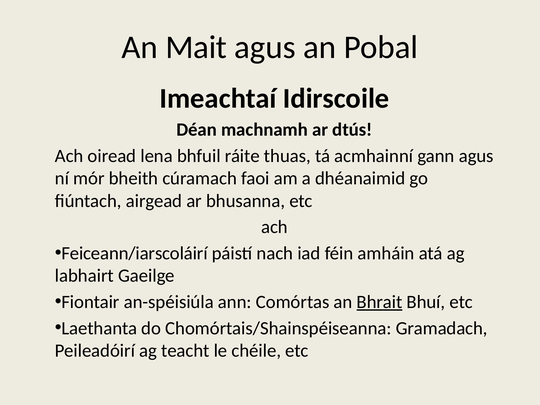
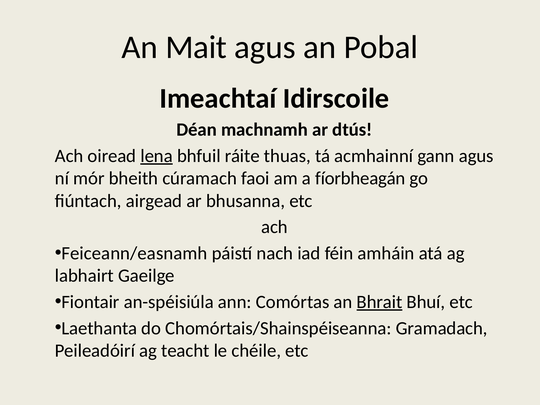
lena underline: none -> present (157, 156)
dhéanaimid: dhéanaimid -> fíorbheagán (360, 178)
Feiceann/iarscoláirí: Feiceann/iarscoláirí -> Feiceann/easnamh (134, 253)
